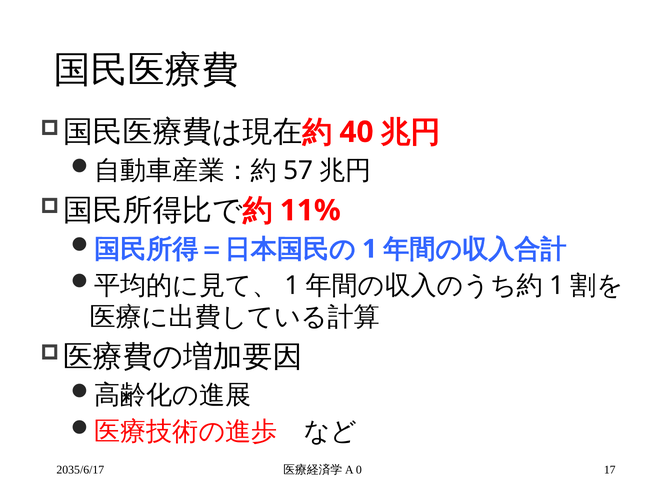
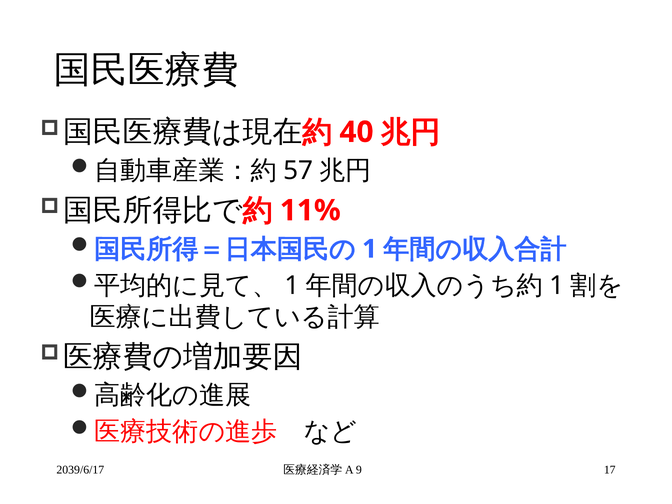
2035/6/17: 2035/6/17 -> 2039/6/17 (80, 470)
0: 0 -> 9 (359, 470)
